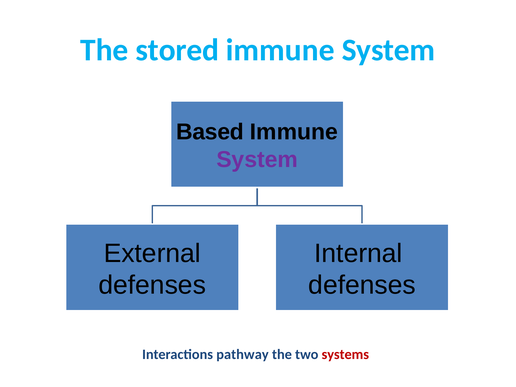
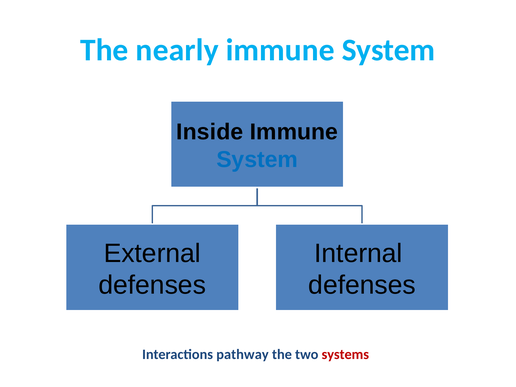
stored: stored -> nearly (177, 50)
Based: Based -> Inside (210, 132)
System colour: purple -> blue (257, 160)
